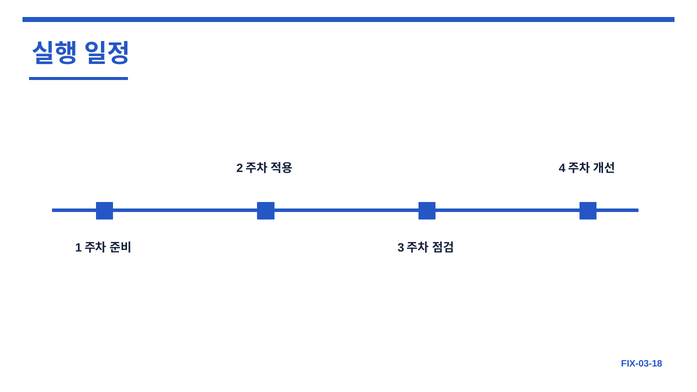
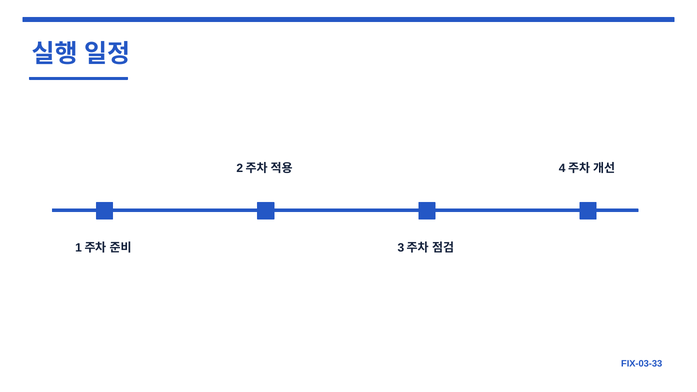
FIX-03-18: FIX-03-18 -> FIX-03-33 (642, 364)
